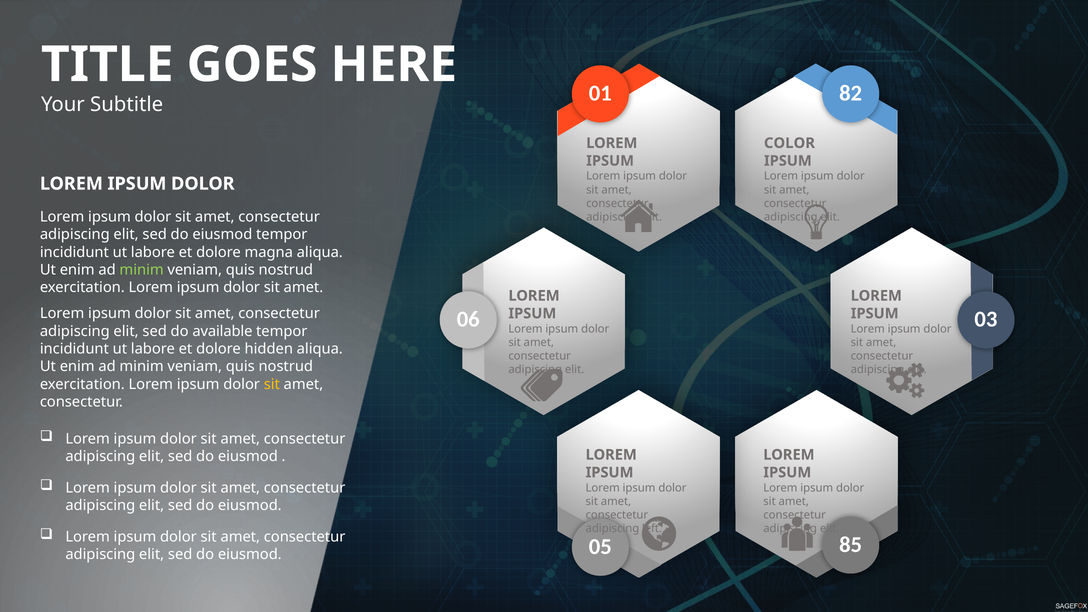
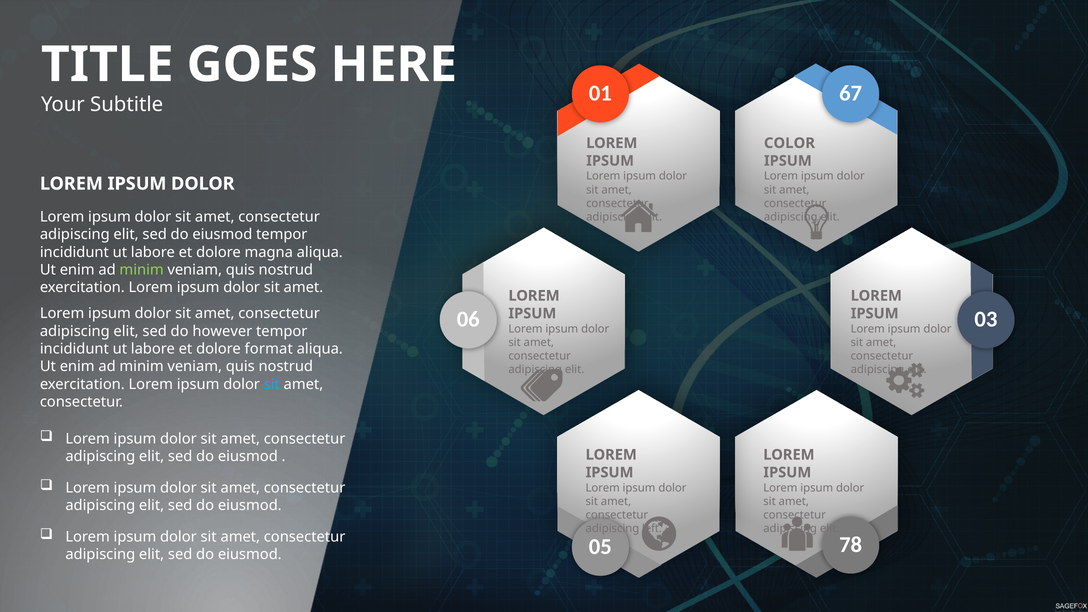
82: 82 -> 67 (851, 93)
available: available -> however (222, 331)
hidden: hidden -> format (269, 349)
sit colour: yellow -> light blue (272, 384)
85: 85 -> 78 (851, 545)
